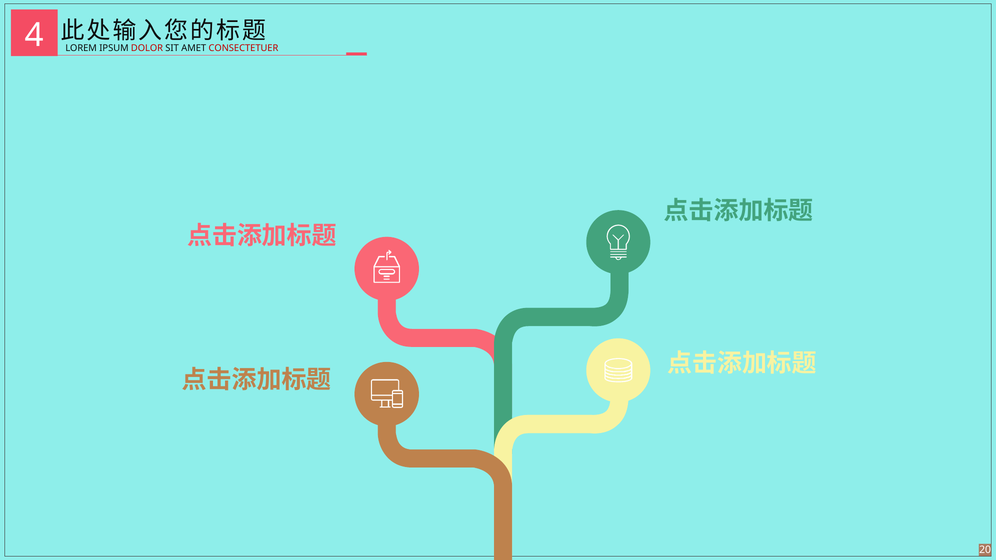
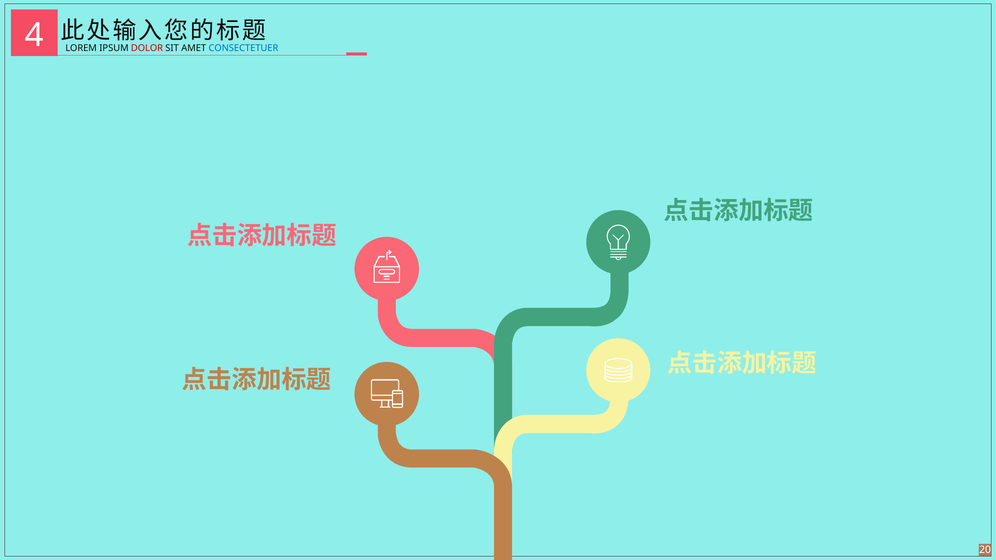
CONSECTETUER colour: red -> blue (243, 48)
